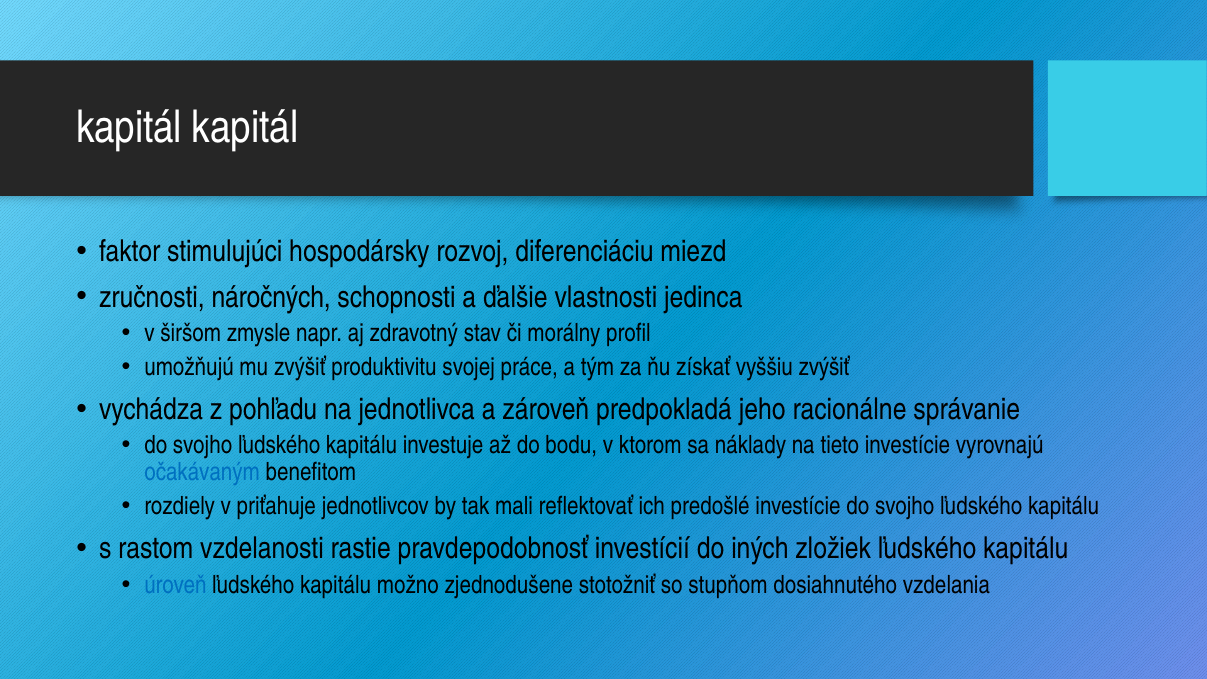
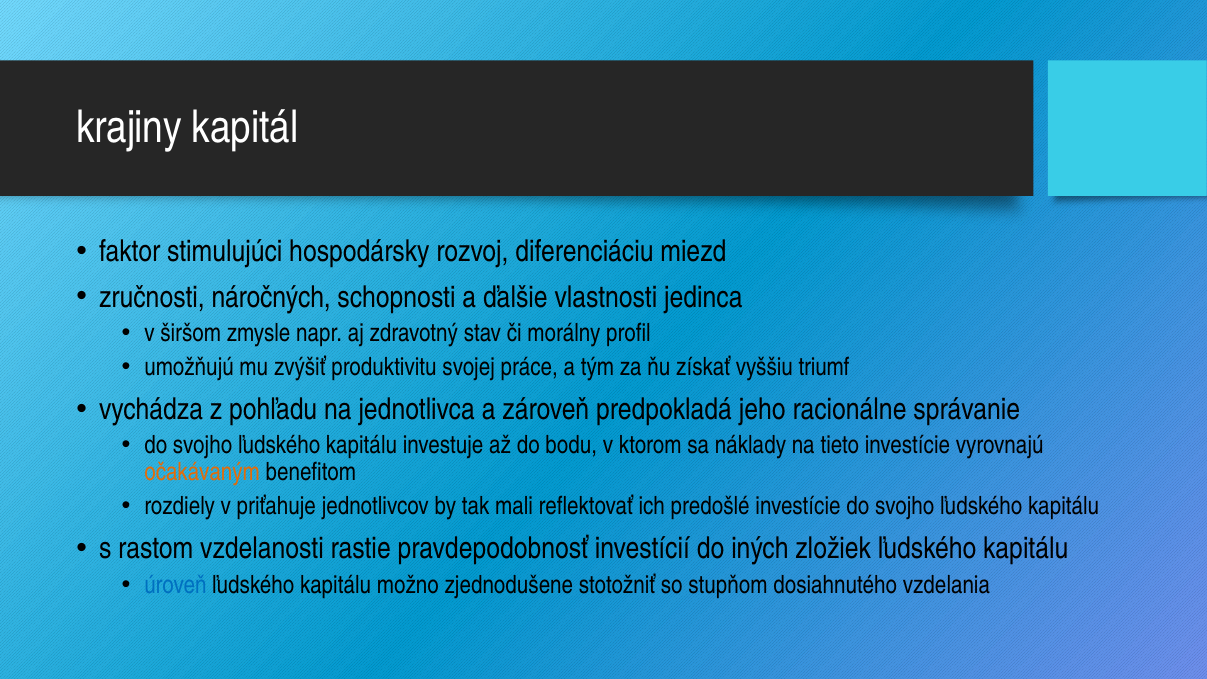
kapitál: kapitál -> krajiny (129, 128)
vyššiu zvýšiť: zvýšiť -> triumf (824, 367)
očakávaným colour: blue -> orange (202, 473)
